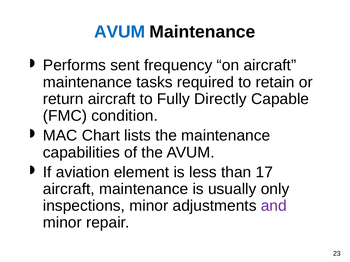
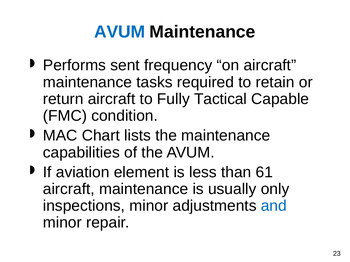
Directly: Directly -> Tactical (221, 99)
17: 17 -> 61 (264, 173)
and colour: purple -> blue (274, 206)
